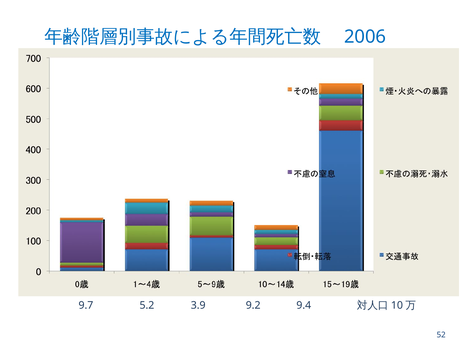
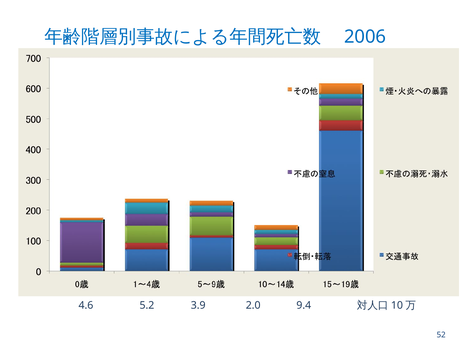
9.7: 9.7 -> 4.6 (86, 305)
9.2: 9.2 -> 2.0 (253, 305)
